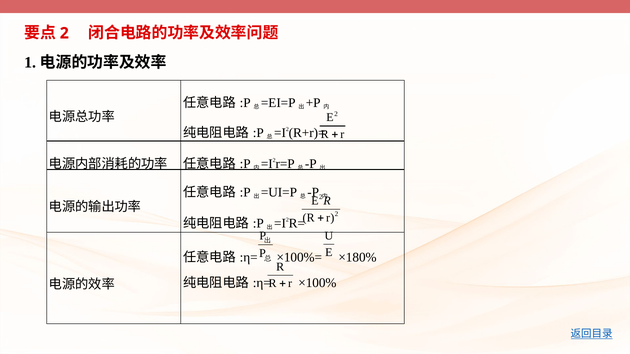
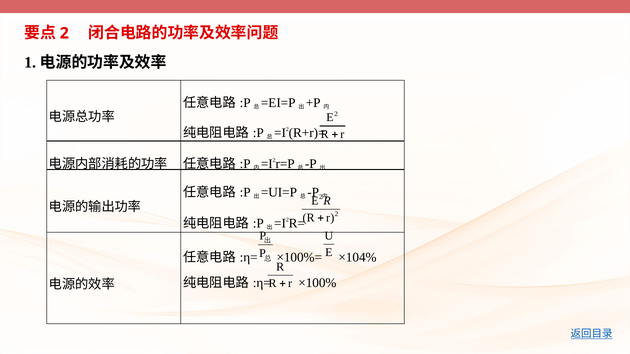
×180%: ×180% -> ×104% (358, 258)
